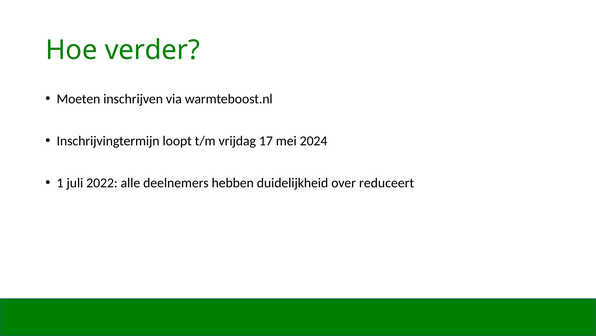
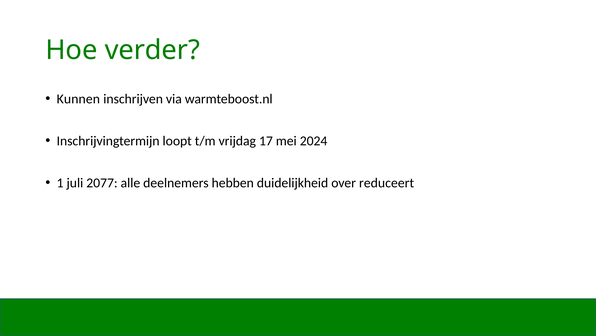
Moeten: Moeten -> Kunnen (78, 99)
2022: 2022 -> 2077 (102, 183)
